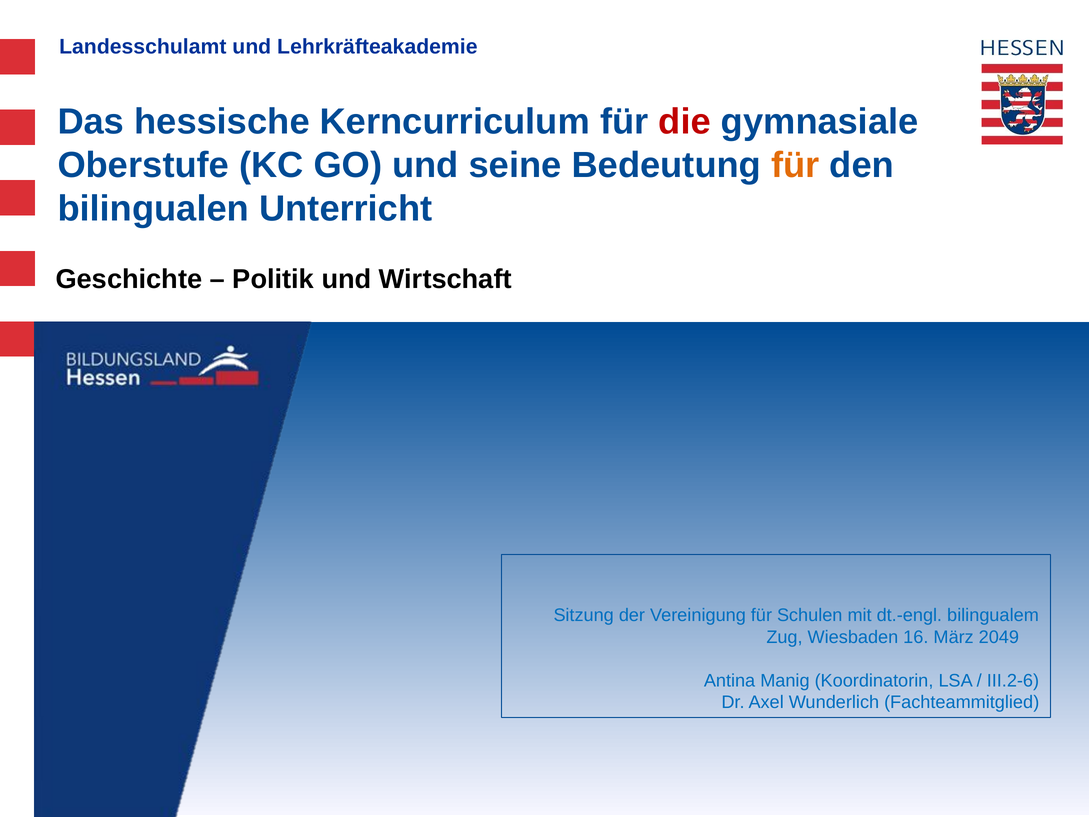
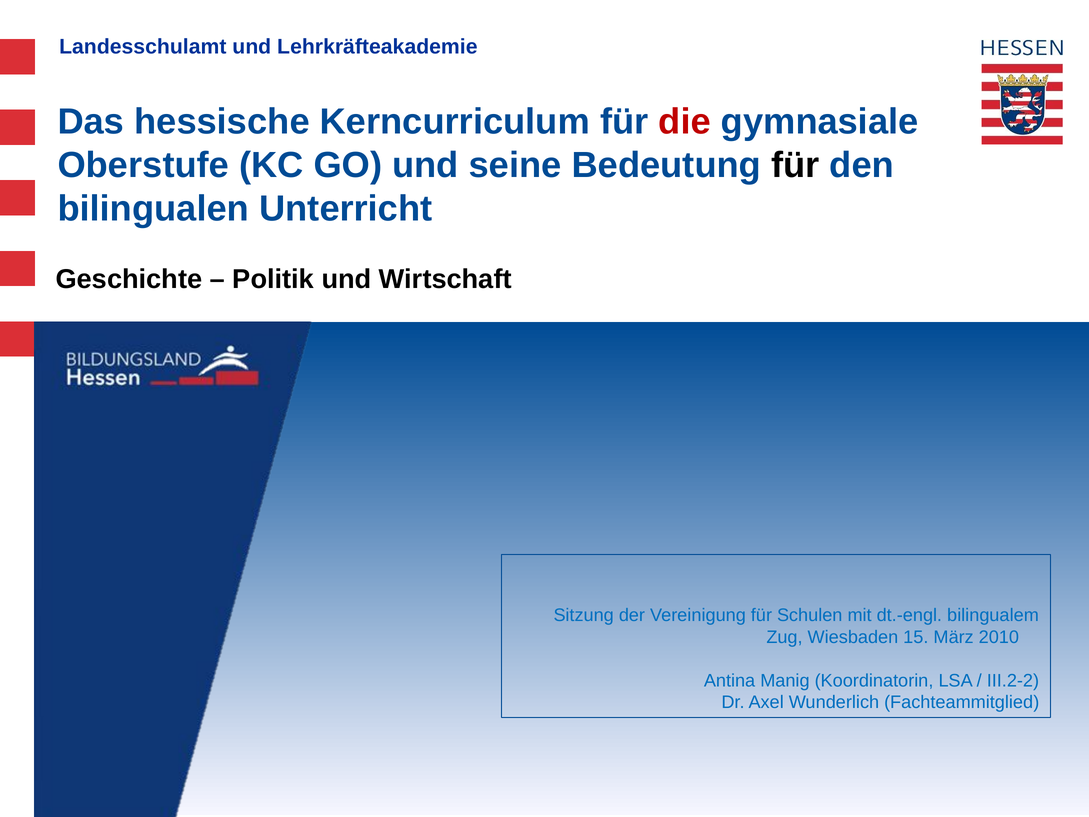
für colour: orange -> black (795, 165)
16: 16 -> 15 (916, 637)
2049: 2049 -> 2010 (999, 637)
III.2-6: III.2-6 -> III.2-2 (1013, 680)
